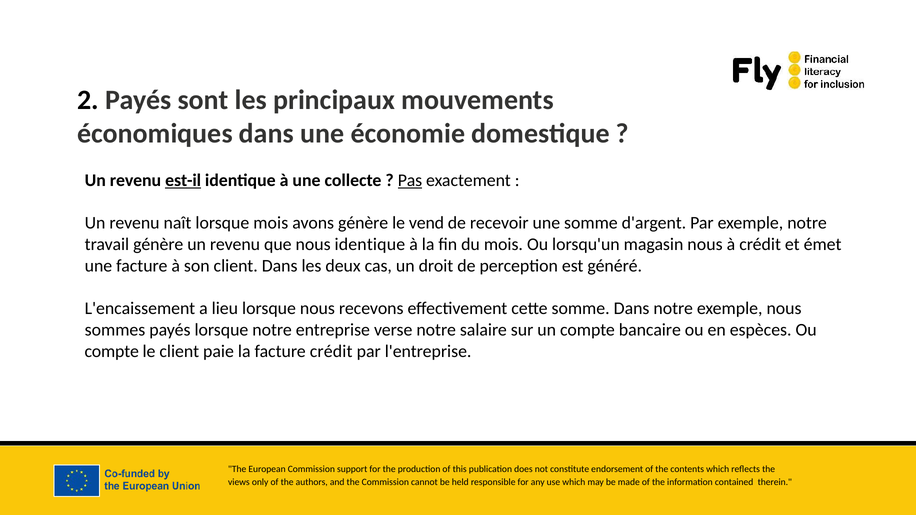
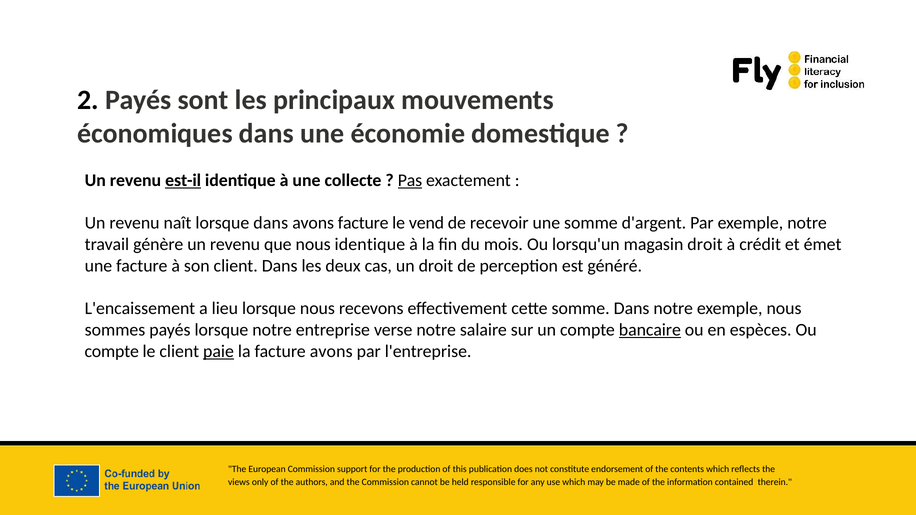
lorsque mois: mois -> dans (271, 223)
avons génère: génère -> facture (363, 223)
magasin nous: nous -> droit (705, 244)
bancaire underline: none -> present (650, 330)
paie underline: none -> present (219, 351)
facture crédit: crédit -> avons (331, 351)
